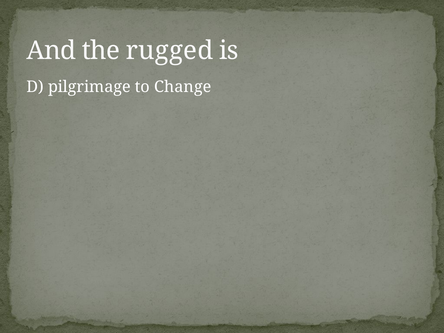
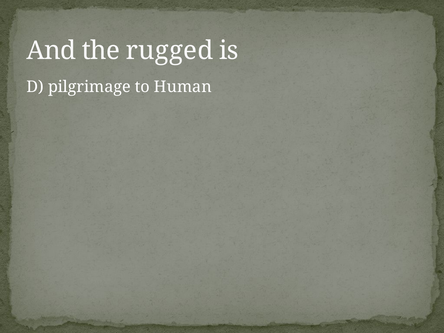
Change: Change -> Human (183, 87)
